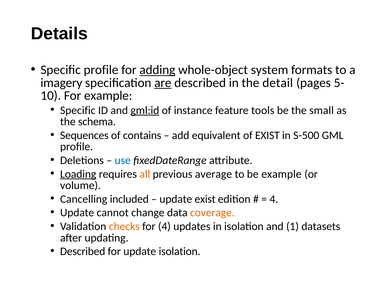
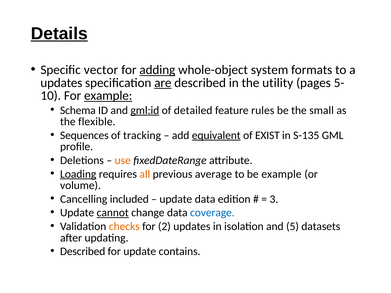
Details underline: none -> present (59, 34)
Specific profile: profile -> vector (101, 70)
imagery: imagery -> updates (61, 83)
detail: detail -> utility (278, 83)
example underline: none -> present (108, 96)
Specific: Specific -> Schema (78, 110)
instance: instance -> detailed (193, 110)
tools: tools -> rules (263, 110)
schema: schema -> flexible (97, 122)
contains: contains -> tracking (142, 135)
equivalent underline: none -> present (216, 135)
S-500: S-500 -> S-135 (306, 135)
use colour: blue -> orange (123, 160)
update exist: exist -> data (205, 199)
4: 4 -> 3 (274, 199)
cannot underline: none -> present (113, 213)
coverage colour: orange -> blue (212, 213)
for 4: 4 -> 2 (164, 227)
1: 1 -> 5 (292, 227)
update isolation: isolation -> contains (180, 252)
